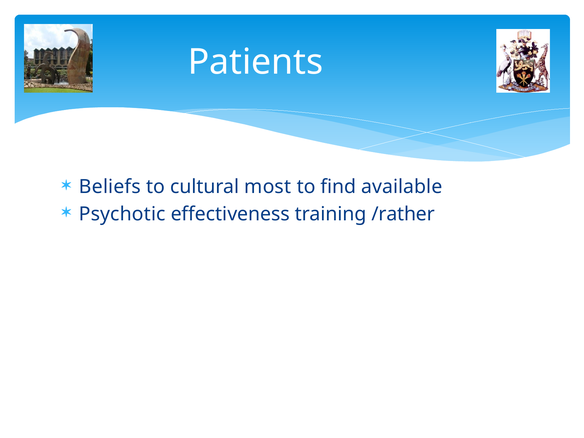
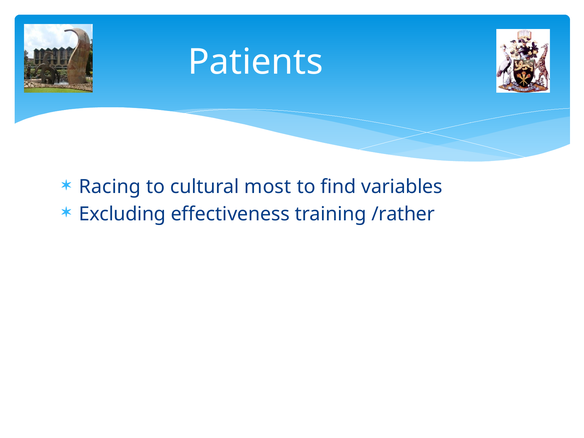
Beliefs: Beliefs -> Racing (110, 187)
available: available -> variables (402, 187)
Psychotic: Psychotic -> Excluding (122, 214)
